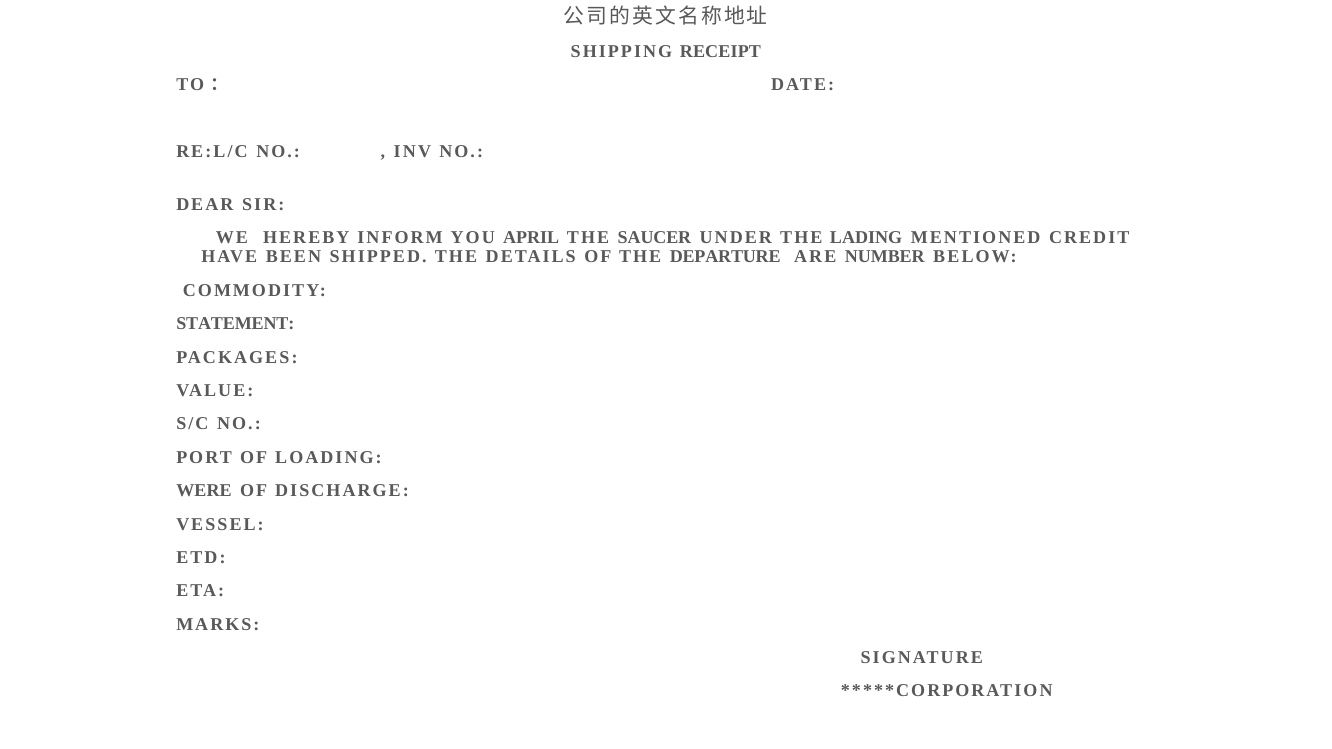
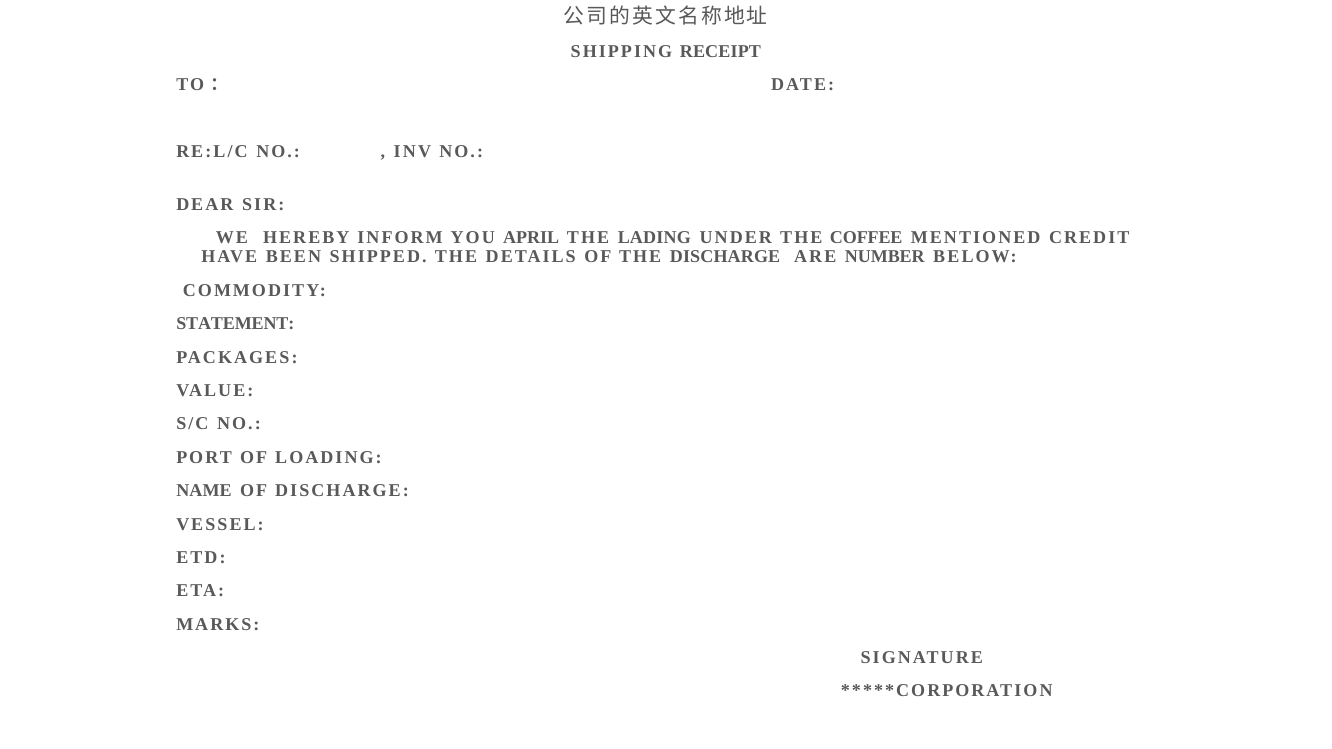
SAUCER: SAUCER -> LADING (654, 238)
LADING: LADING -> COFFEE (866, 238)
THE DEPARTURE: DEPARTURE -> DISCHARGE (725, 257)
WERE: WERE -> NAME (204, 491)
